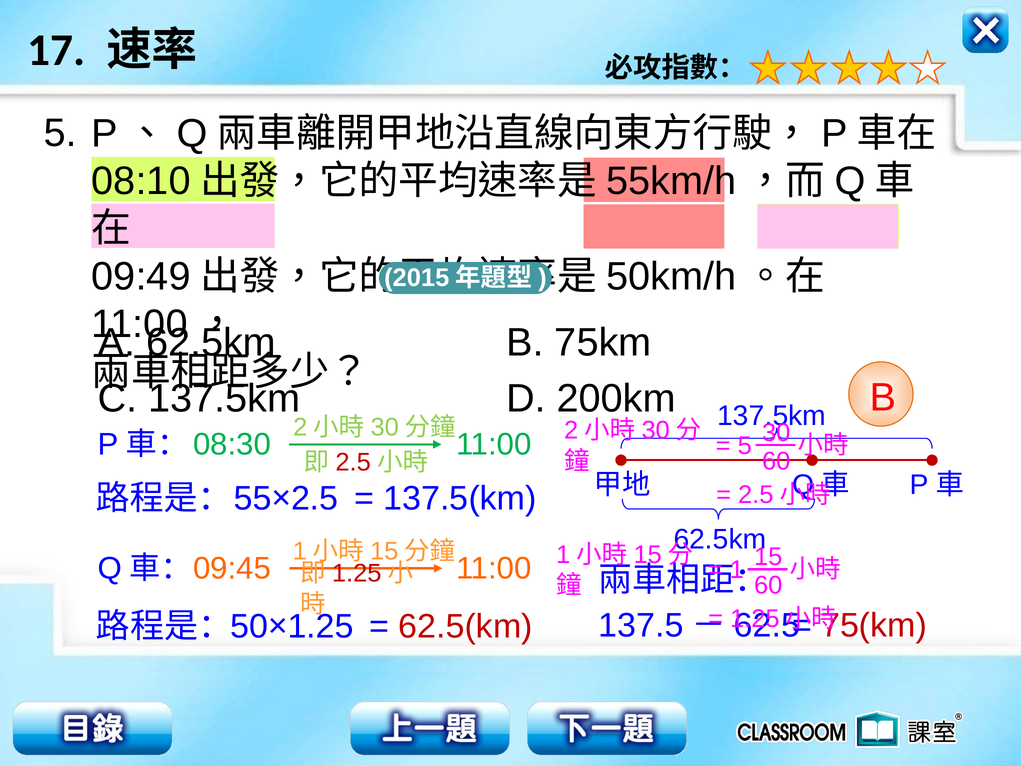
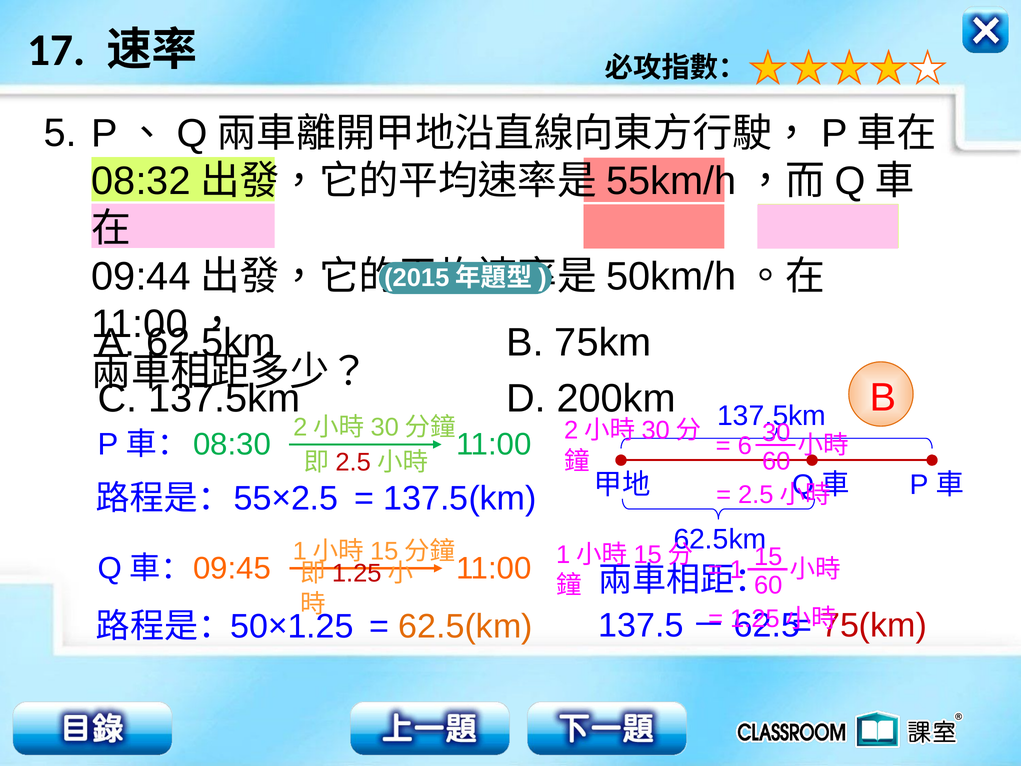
08:10: 08:10 -> 08:32 (141, 181)
09:49: 09:49 -> 09:44 (141, 276)
5: 5 -> 6 (745, 446)
62.5(km colour: red -> orange (466, 626)
